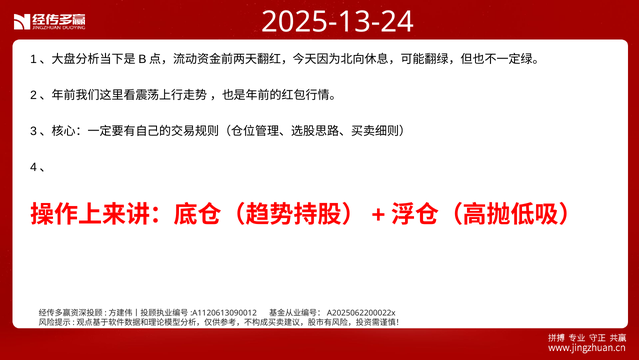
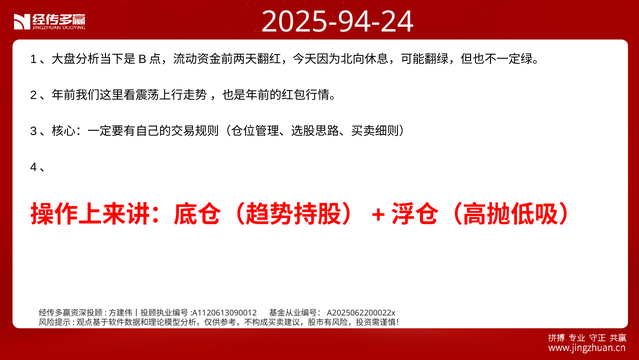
2025-13-24: 2025-13-24 -> 2025-94-24 (337, 22)
